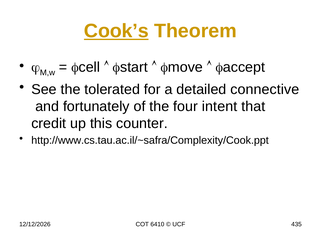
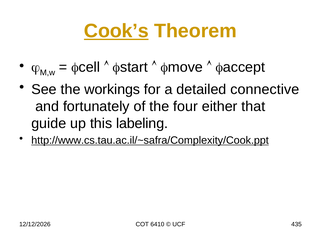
tolerated: tolerated -> workings (112, 90)
intent: intent -> either (220, 107)
credit: credit -> guide (49, 124)
counter: counter -> labeling (142, 124)
http://www.cs.tau.ac.il/~safra/Complexity/Cook.ppt underline: none -> present (150, 141)
